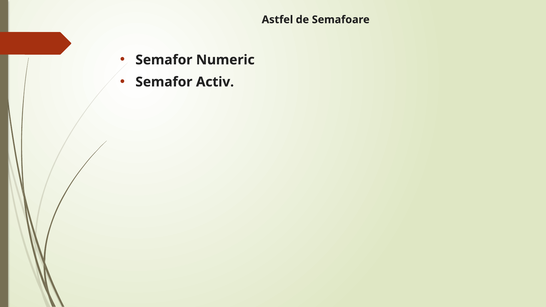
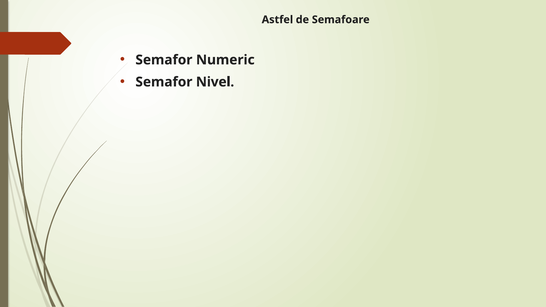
Activ: Activ -> Nivel (215, 82)
